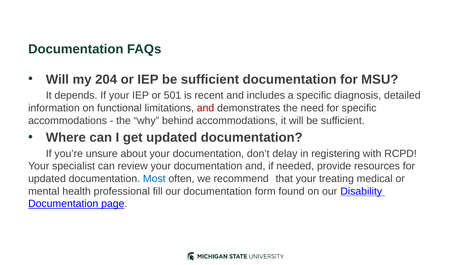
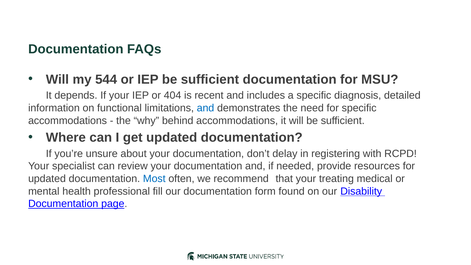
204: 204 -> 544 (106, 79)
501: 501 -> 404 (173, 95)
and colour: red -> blue (206, 108)
